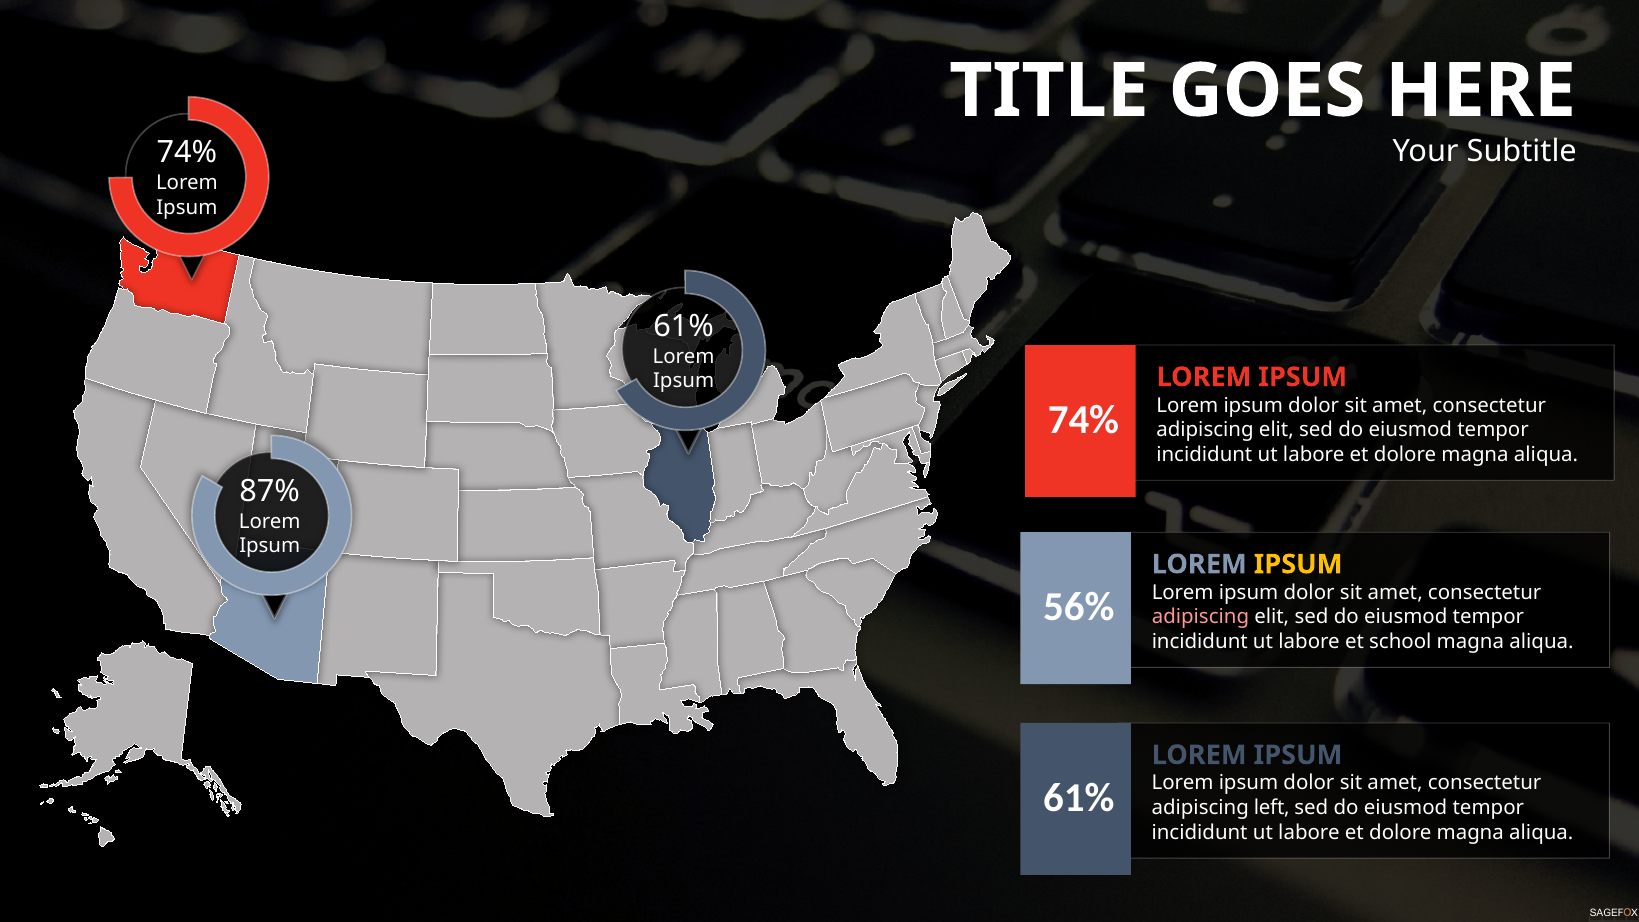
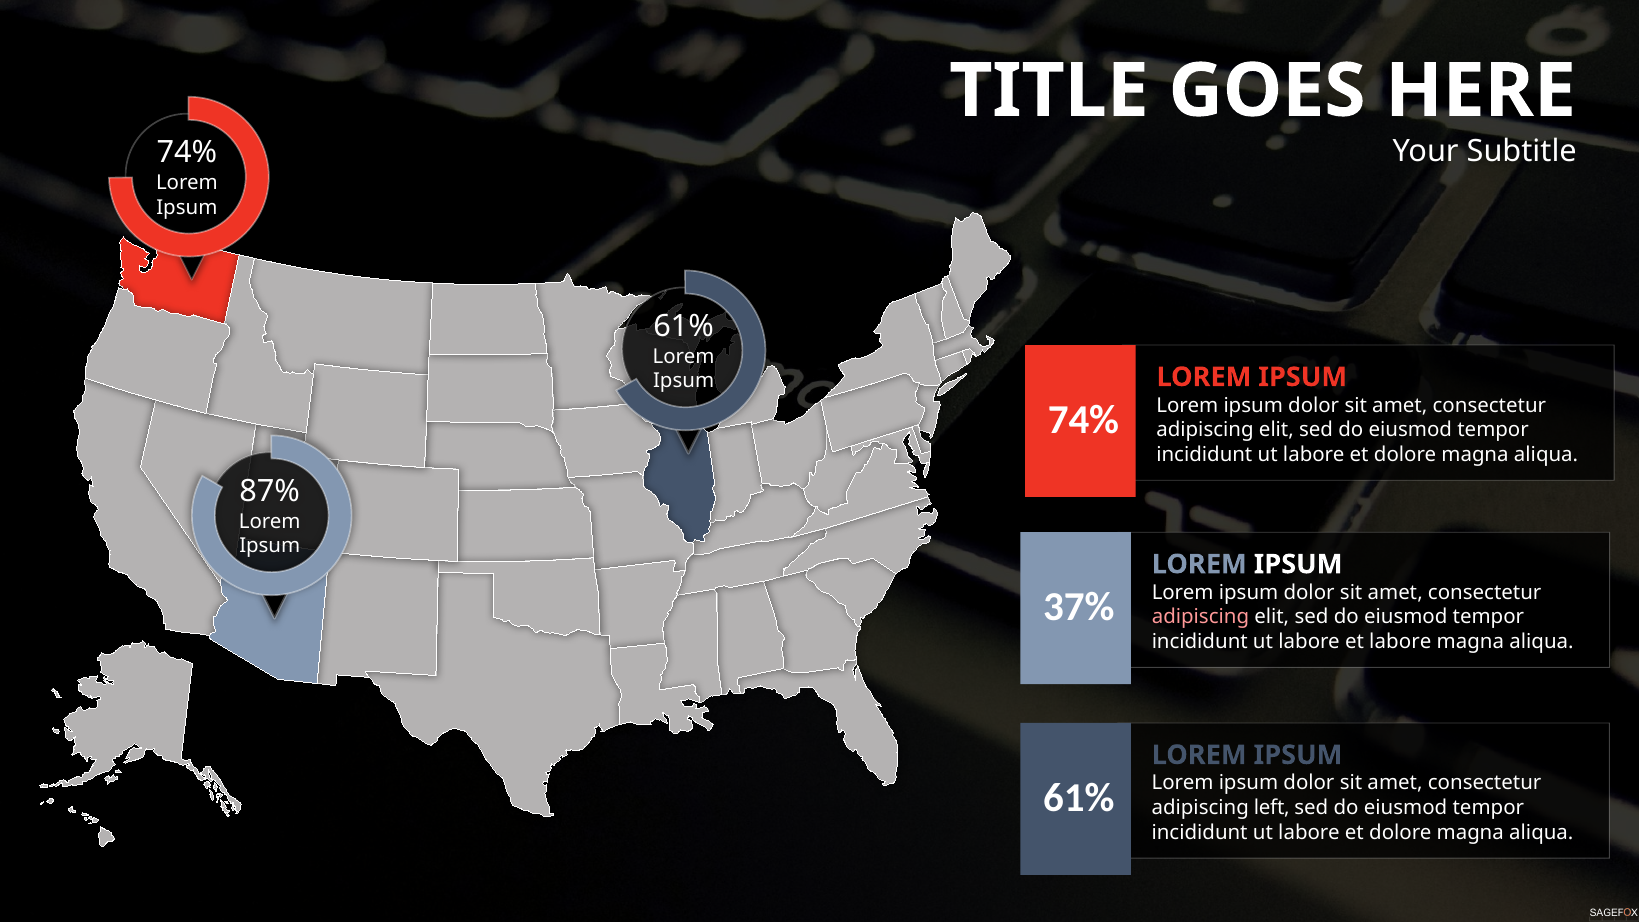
IPSUM colour: yellow -> white (1298, 564)
56%: 56% -> 37% (1079, 607)
et school: school -> labore (1400, 642)
